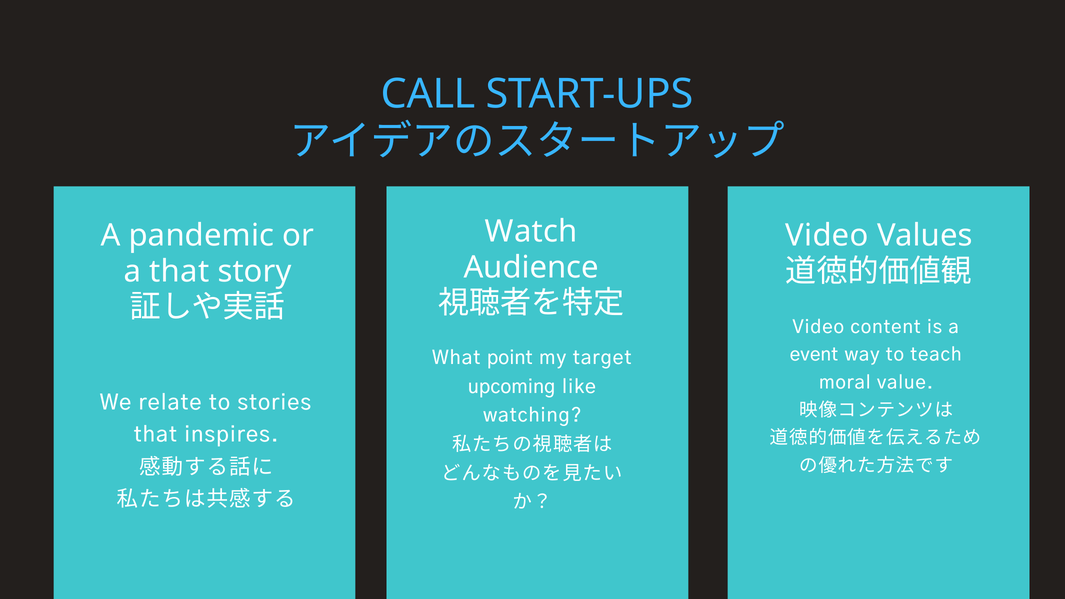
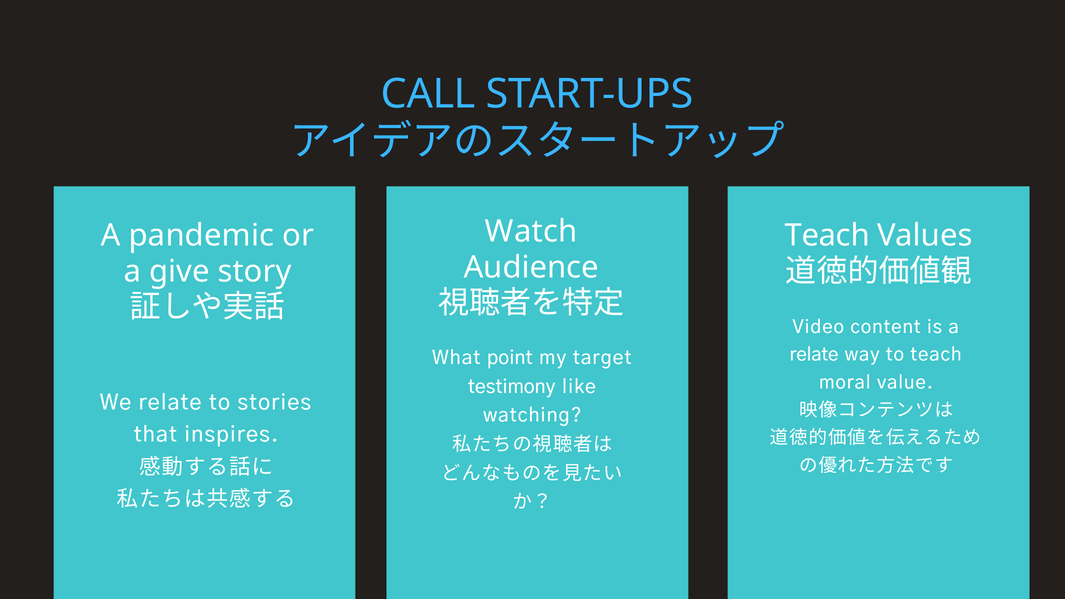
Video: Video -> Teach (827, 236)
a that: that -> give (179, 271)
event: event -> relate (814, 355)
upcoming: upcoming -> testimony (512, 387)
